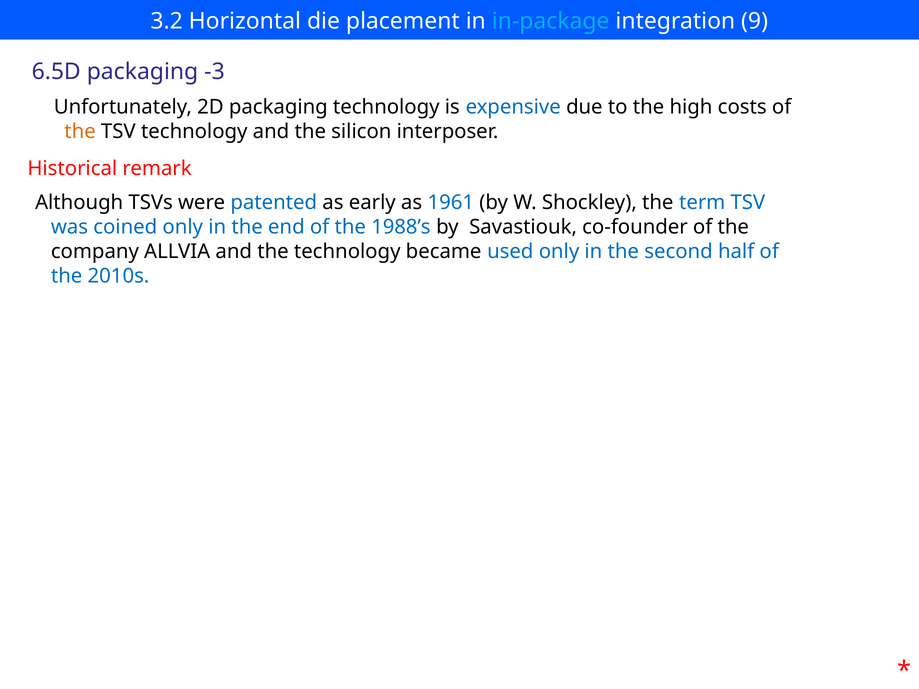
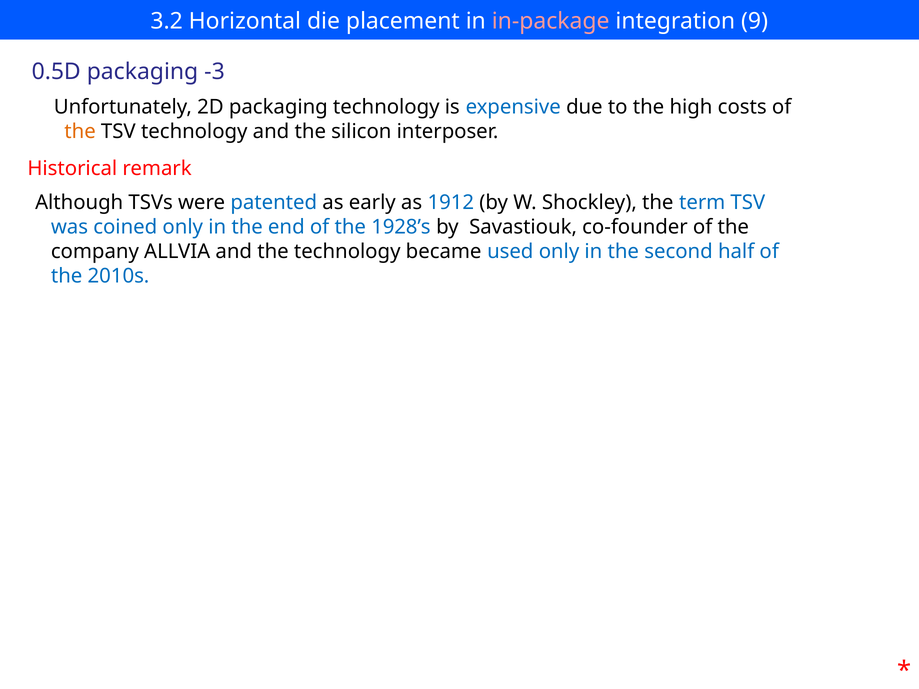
in-package colour: light blue -> pink (551, 21)
6.5D: 6.5D -> 0.5D (56, 72)
1961: 1961 -> 1912 (451, 203)
1988’s: 1988’s -> 1928’s (401, 227)
